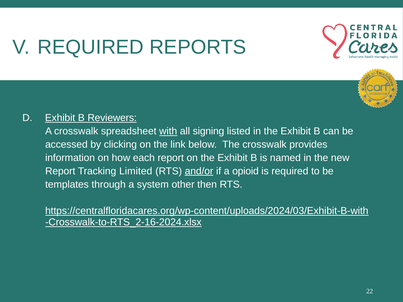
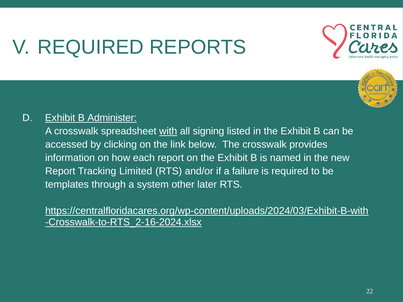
Reviewers: Reviewers -> Administer (112, 118)
and/or underline: present -> none (199, 171)
opioid: opioid -> failure (246, 171)
then: then -> later (207, 185)
